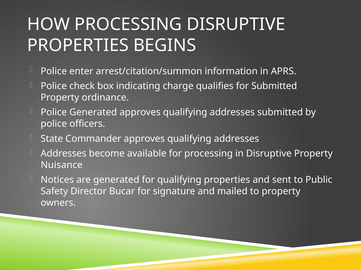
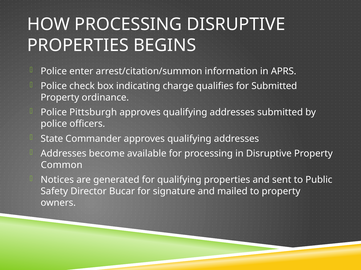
Police Generated: Generated -> Pittsburgh (93, 113)
Nuisance: Nuisance -> Common (62, 165)
